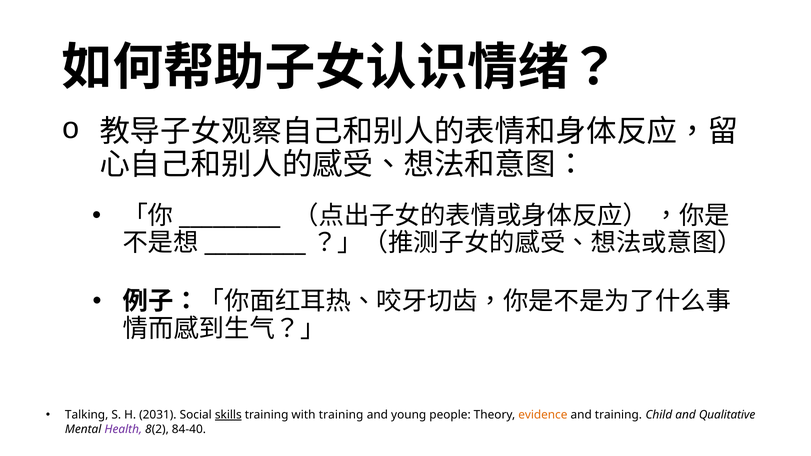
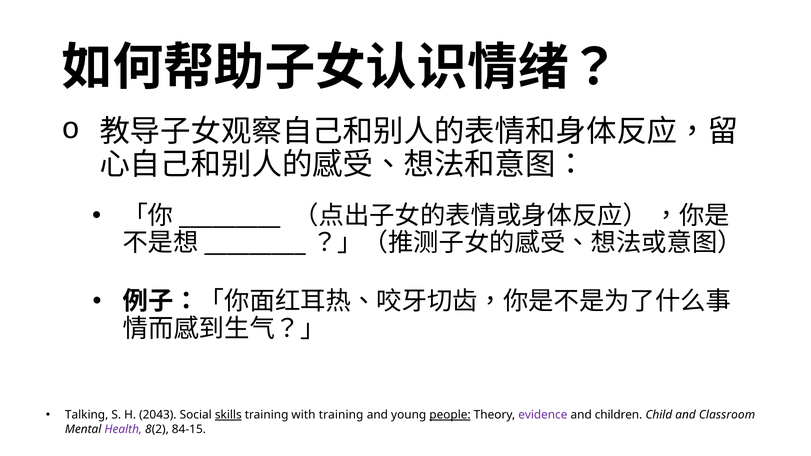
2031: 2031 -> 2043 (158, 415)
people underline: none -> present (450, 415)
evidence colour: orange -> purple (543, 415)
and training: training -> children (618, 415)
Qualitative: Qualitative -> Classroom (727, 415)
84-40: 84-40 -> 84-15 (189, 429)
